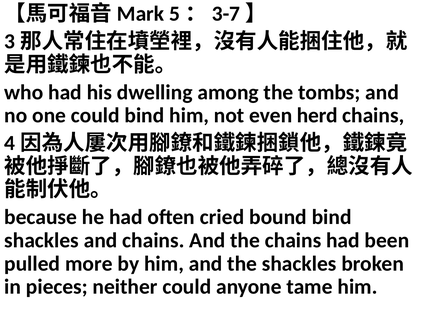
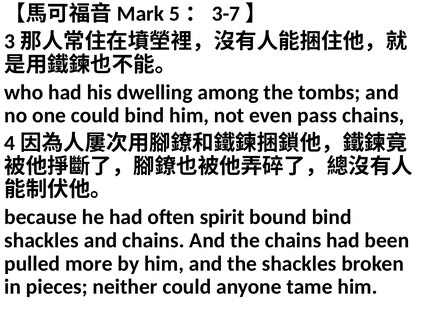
herd: herd -> pass (317, 116)
cried: cried -> spirit (222, 218)
